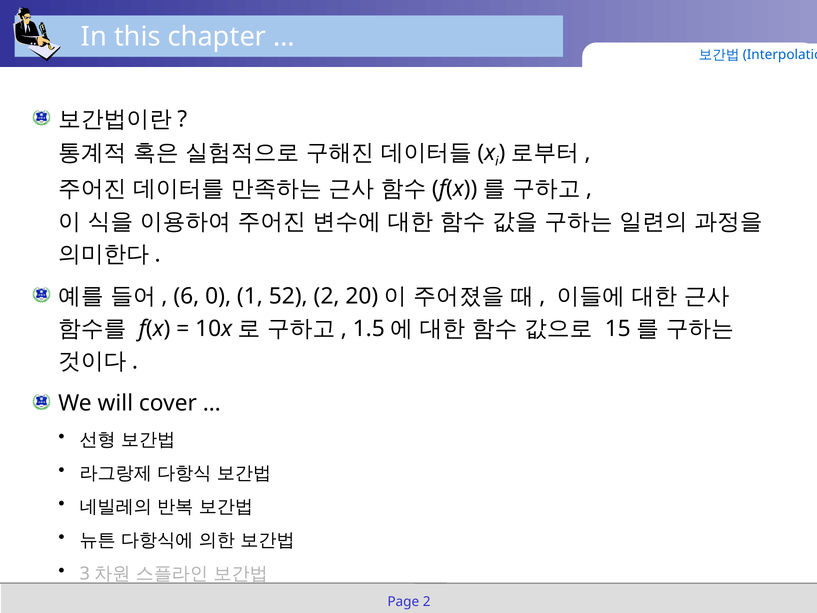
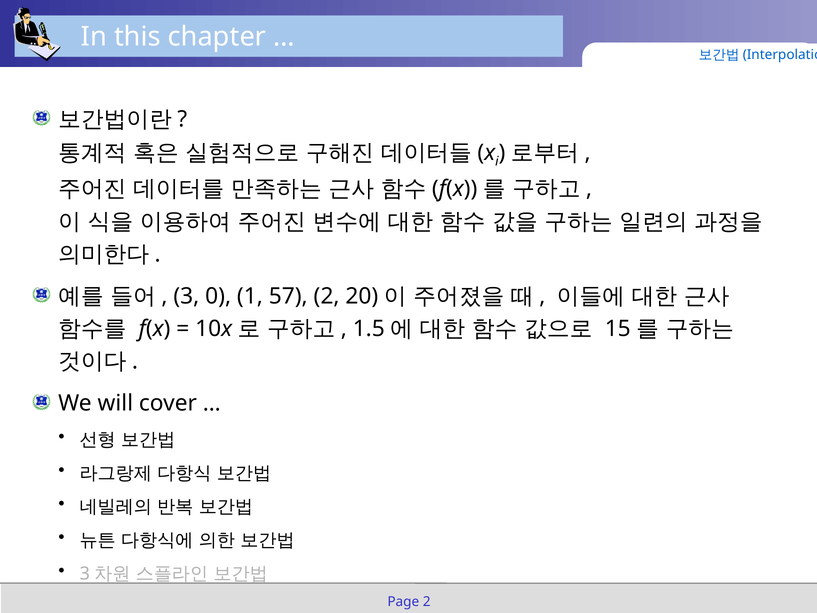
6: 6 -> 3 (186, 296)
52: 52 -> 57 (288, 296)
